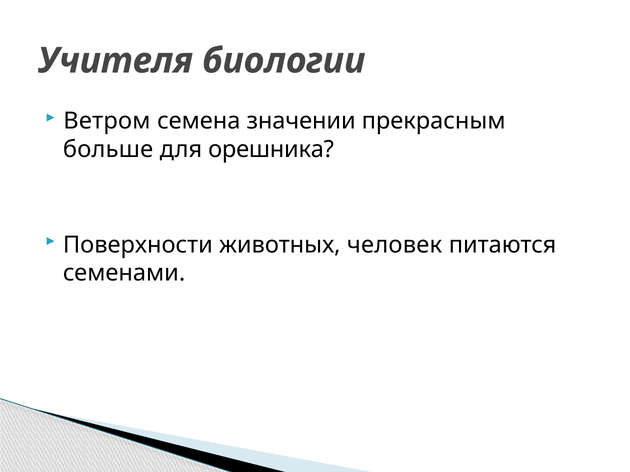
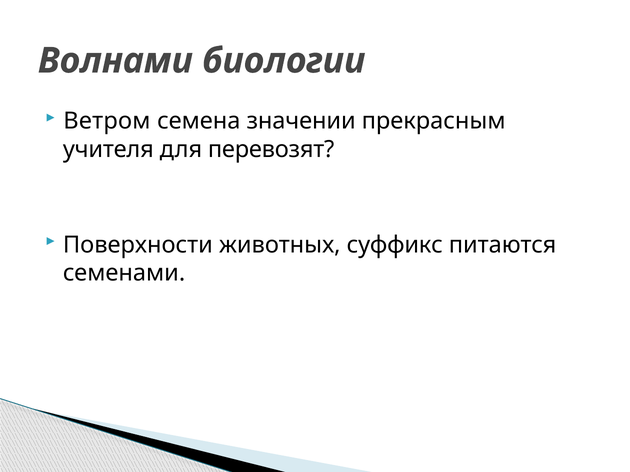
Учителя: Учителя -> Волнами (115, 61)
больше: больше -> учителя (108, 149)
орешника: орешника -> перевозят (271, 149)
человек: человек -> суффикс (395, 245)
